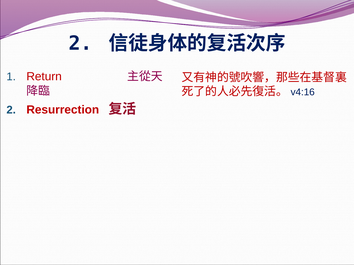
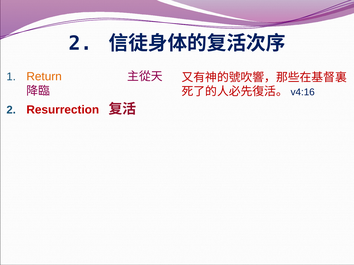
Return colour: red -> orange (44, 77)
